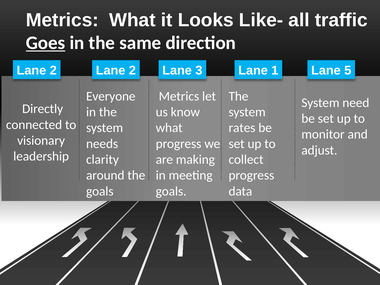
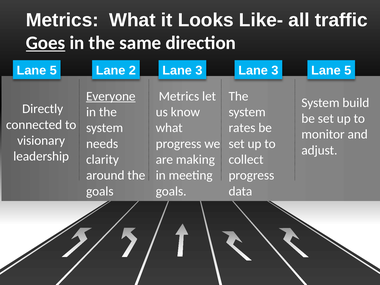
2: 2 -> 5 (53, 71)
1: 1 -> 3 (275, 71)
Everyone underline: none -> present (111, 96)
need: need -> build (356, 103)
